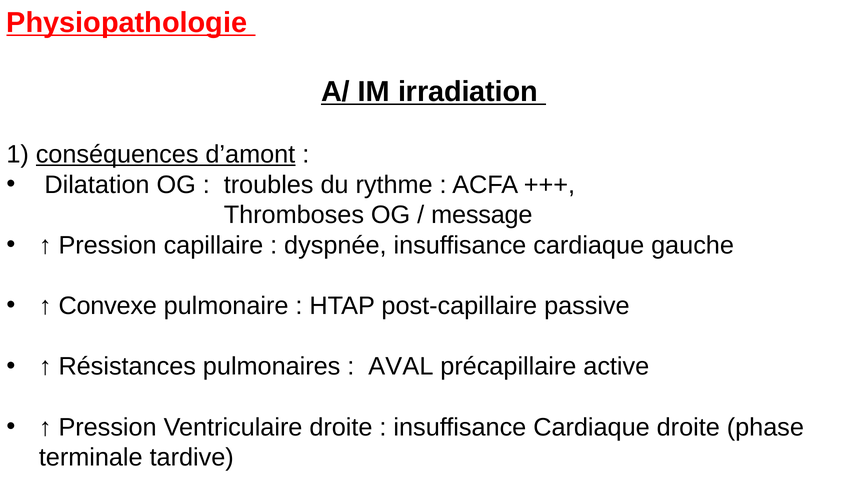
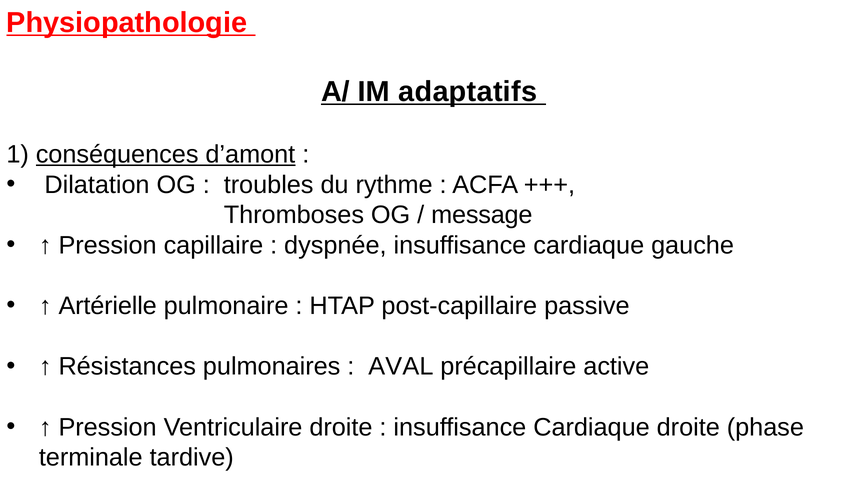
irradiation: irradiation -> adaptatifs (468, 92)
Convexe: Convexe -> Artérielle (108, 306)
